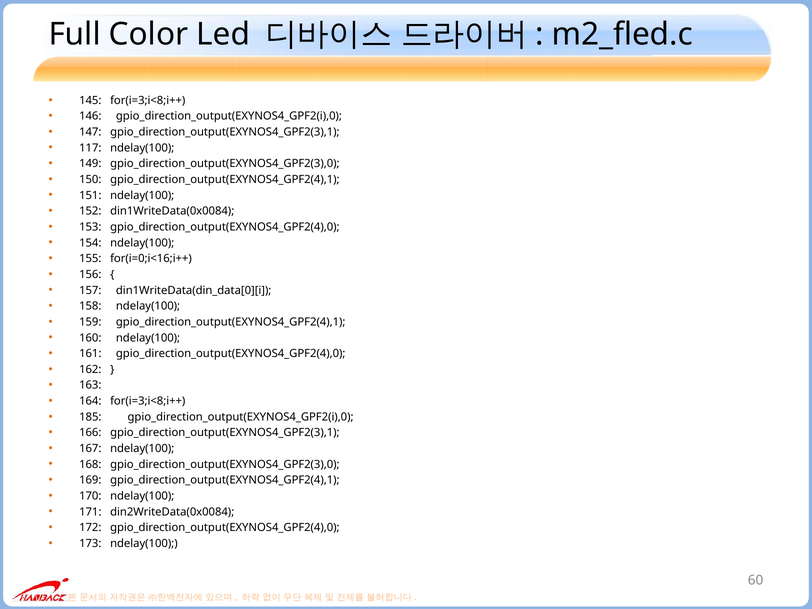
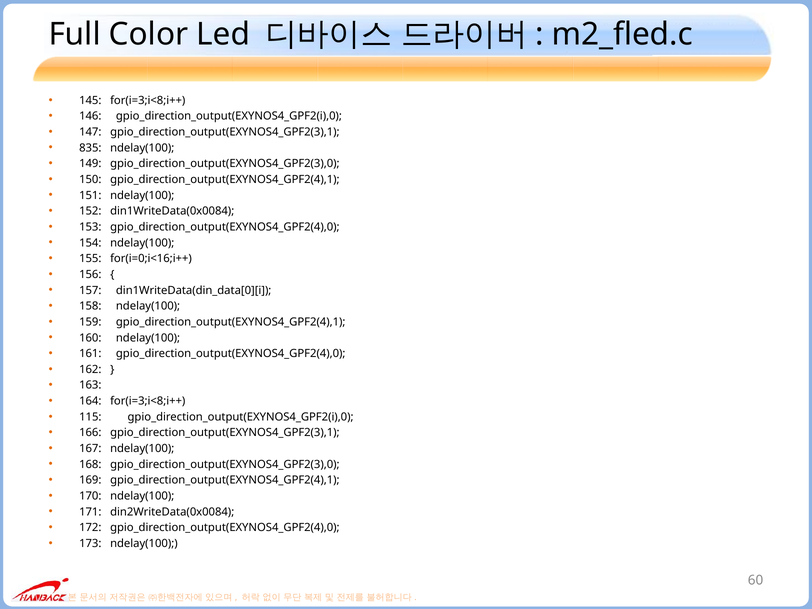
117: 117 -> 835 (90, 148)
185: 185 -> 115 (90, 417)
